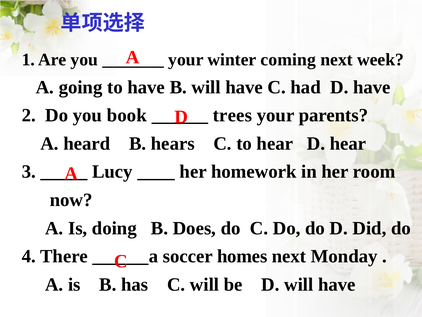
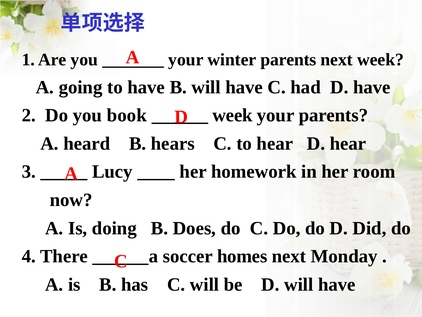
winter coming: coming -> parents (288, 60)
trees: trees -> week (233, 115)
